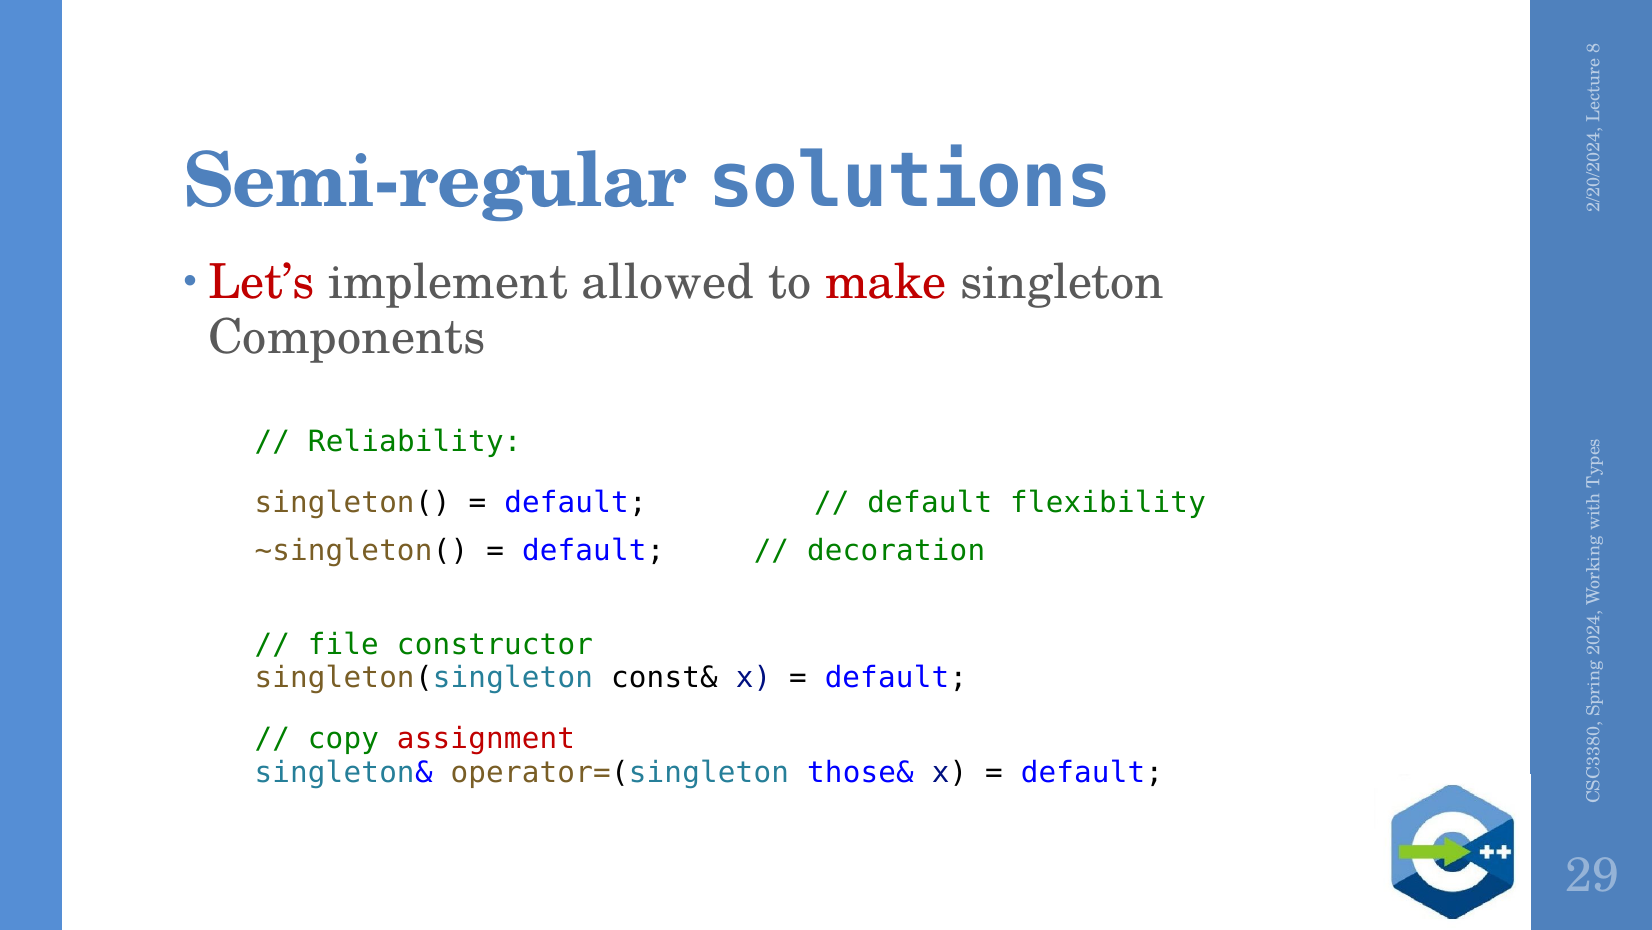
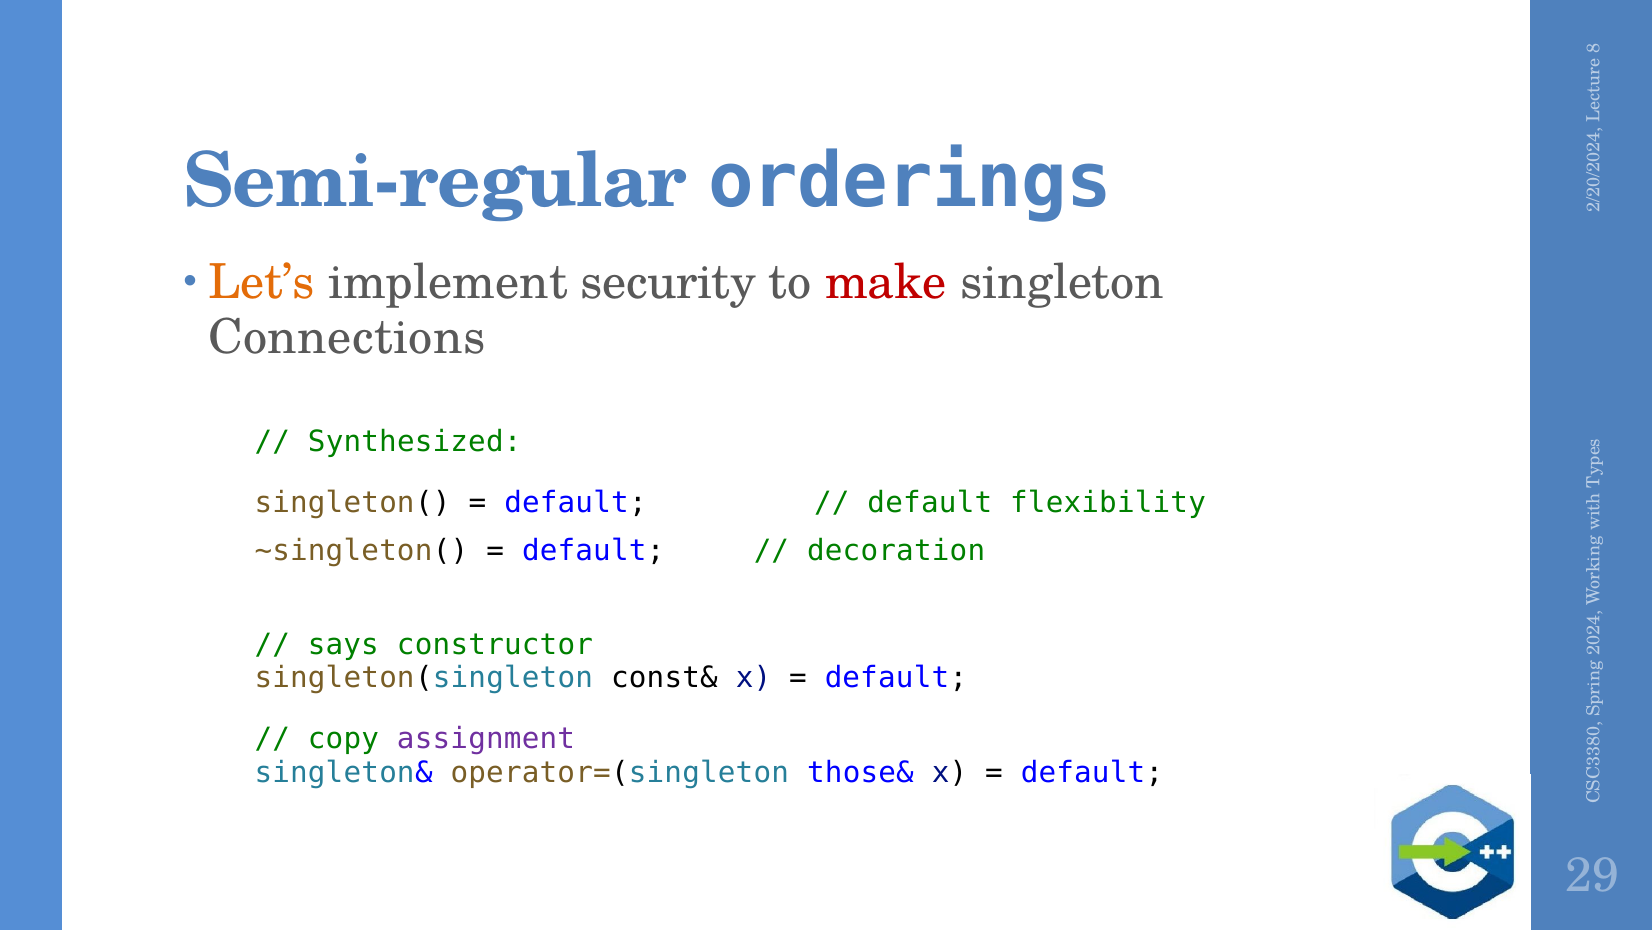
solutions: solutions -> orderings (910, 182)
Let’s colour: red -> orange (262, 282)
allowed: allowed -> security (668, 282)
Components: Components -> Connections (347, 337)
Reliability: Reliability -> Synthesized (415, 442)
file: file -> says (343, 644)
assignment colour: red -> purple (486, 739)
